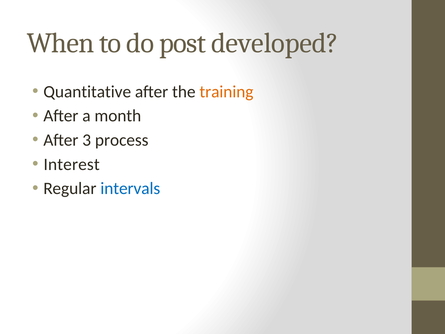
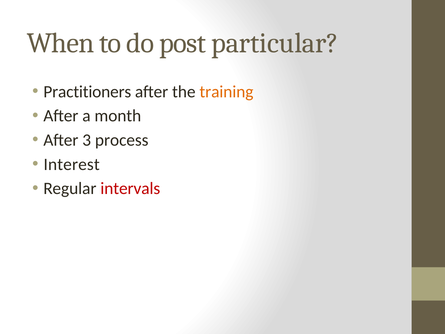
developed: developed -> particular (275, 43)
Quantitative: Quantitative -> Practitioners (87, 92)
intervals colour: blue -> red (130, 188)
